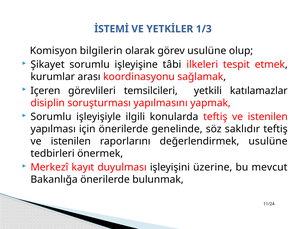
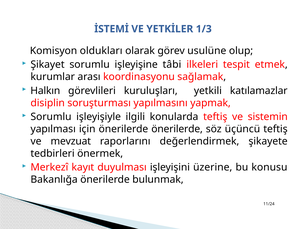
bilgilerin: bilgilerin -> oldukları (101, 51)
Içeren: Içeren -> Halkın (45, 91)
temsilcileri: temsilcileri -> kuruluşları (151, 91)
konularda teftiş ve istenilen: istenilen -> sistemin (268, 117)
önerilerde genelinde: genelinde -> önerilerde (177, 129)
saklıdır: saklıdır -> üçüncü (242, 129)
istenilen: istenilen -> mevzuat (71, 142)
değerlendirmek usulüne: usulüne -> şikayete (268, 142)
mevcut: mevcut -> konusu (269, 168)
